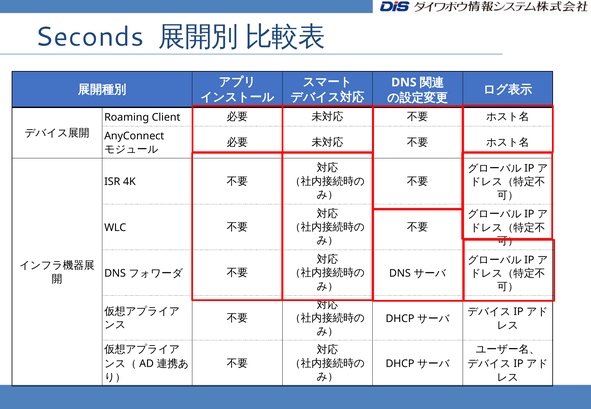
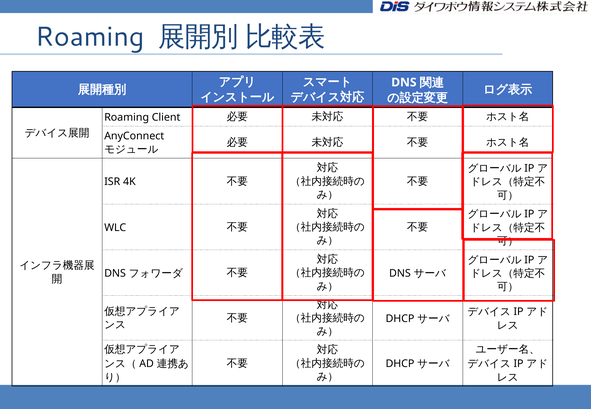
Seconds: Seconds -> Roaming (90, 37)
